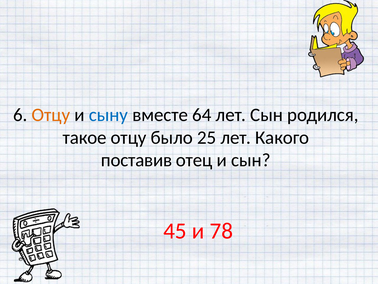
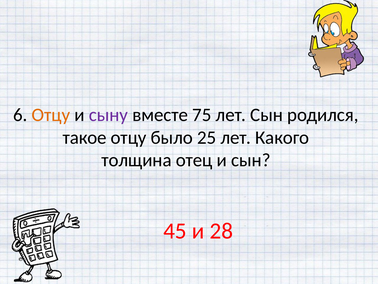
сыну colour: blue -> purple (108, 115)
64: 64 -> 75 (202, 115)
поставив: поставив -> толщина (136, 160)
78: 78 -> 28 (221, 231)
